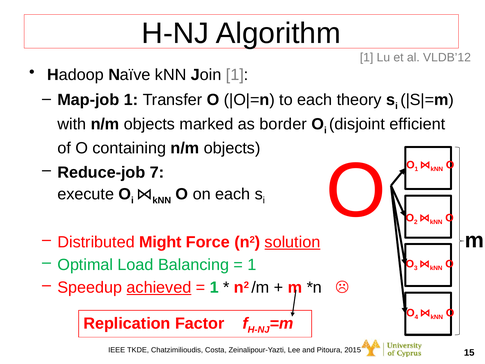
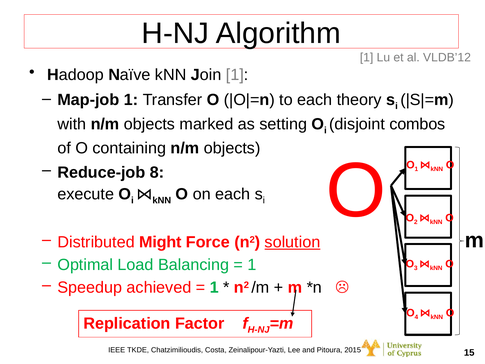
border: border -> setting (283, 124)
efficient: efficient -> combos (417, 124)
7: 7 -> 8 (157, 172)
achieved underline: present -> none (159, 287)
